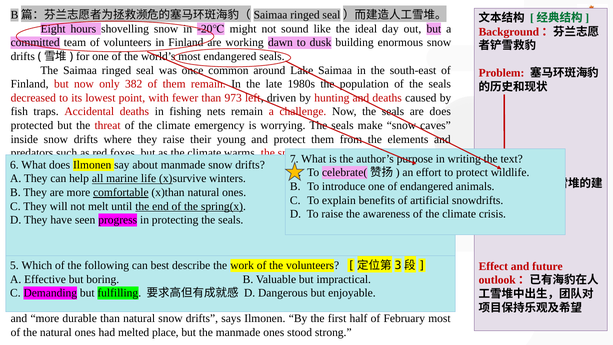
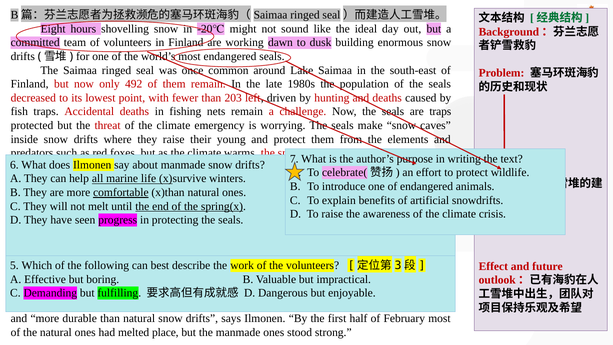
382: 382 -> 492 (134, 84)
973: 973 -> 203 (233, 98)
are does: does -> traps (440, 112)
